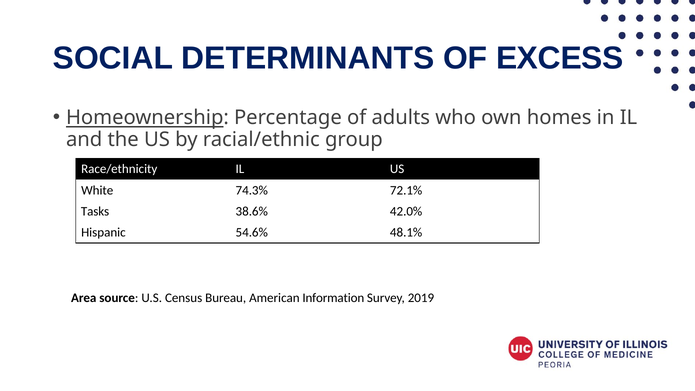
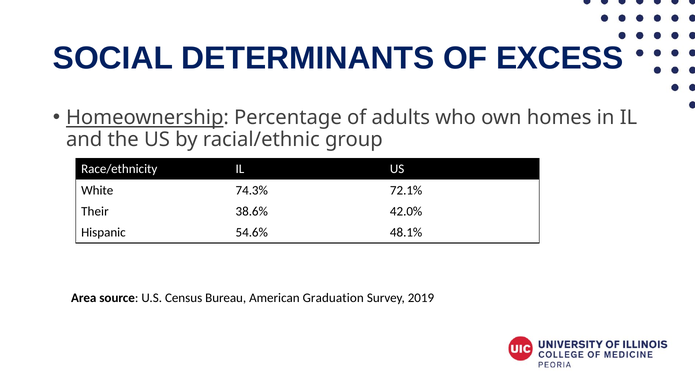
Tasks: Tasks -> Their (95, 211)
Information: Information -> Graduation (333, 298)
